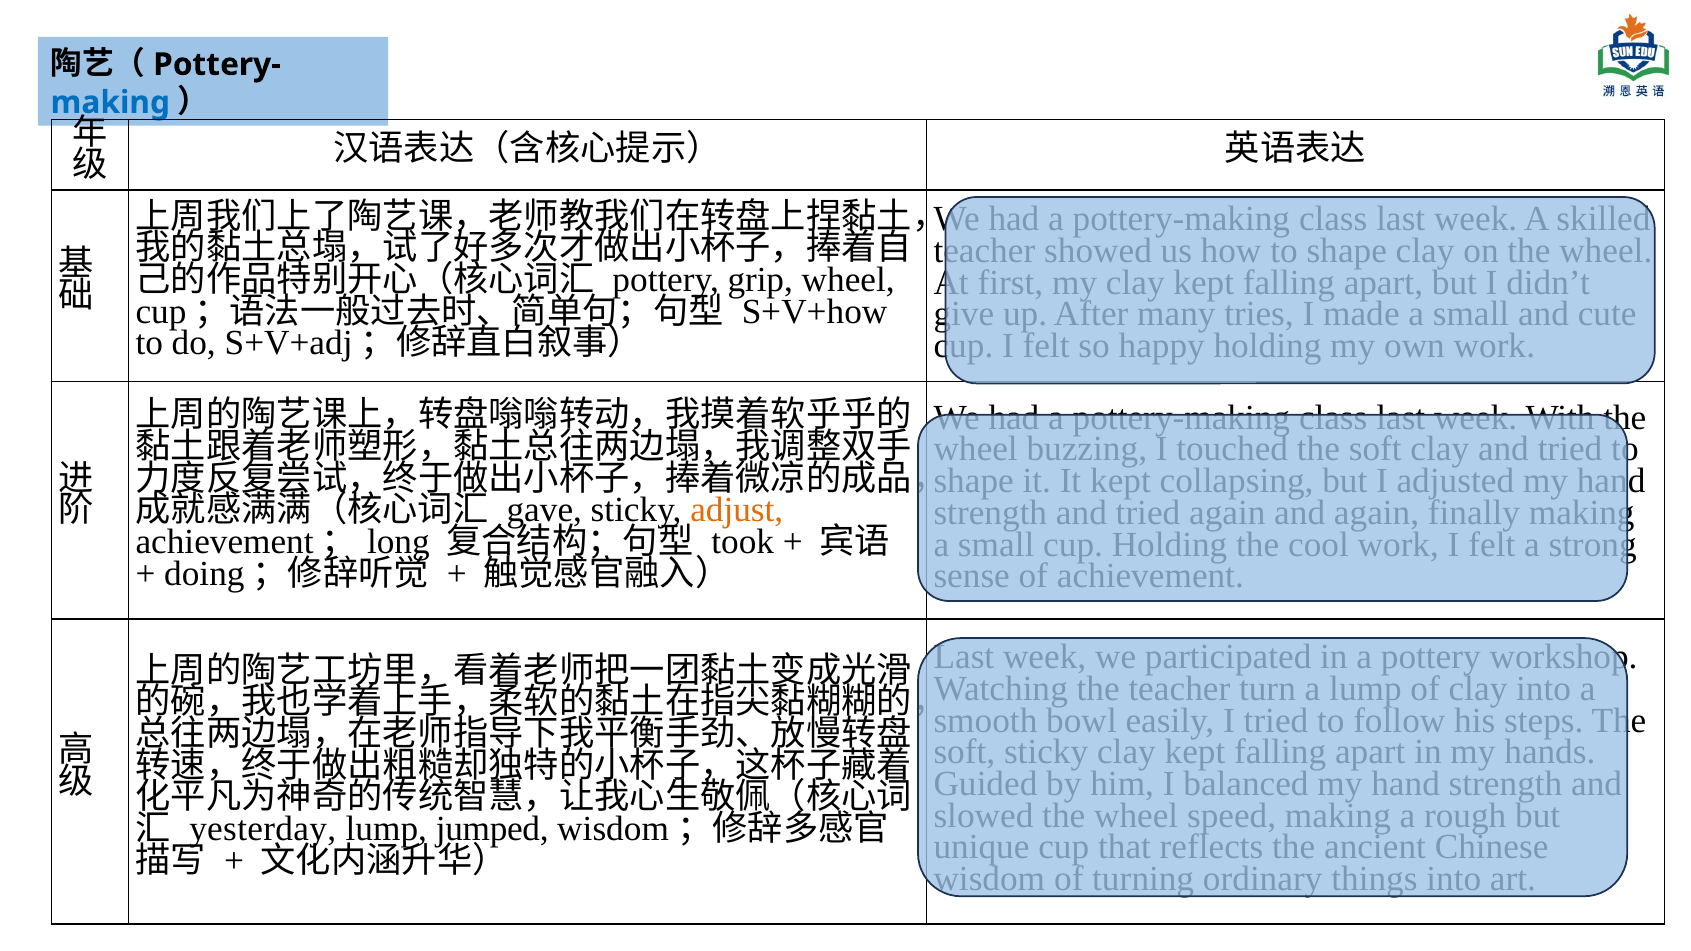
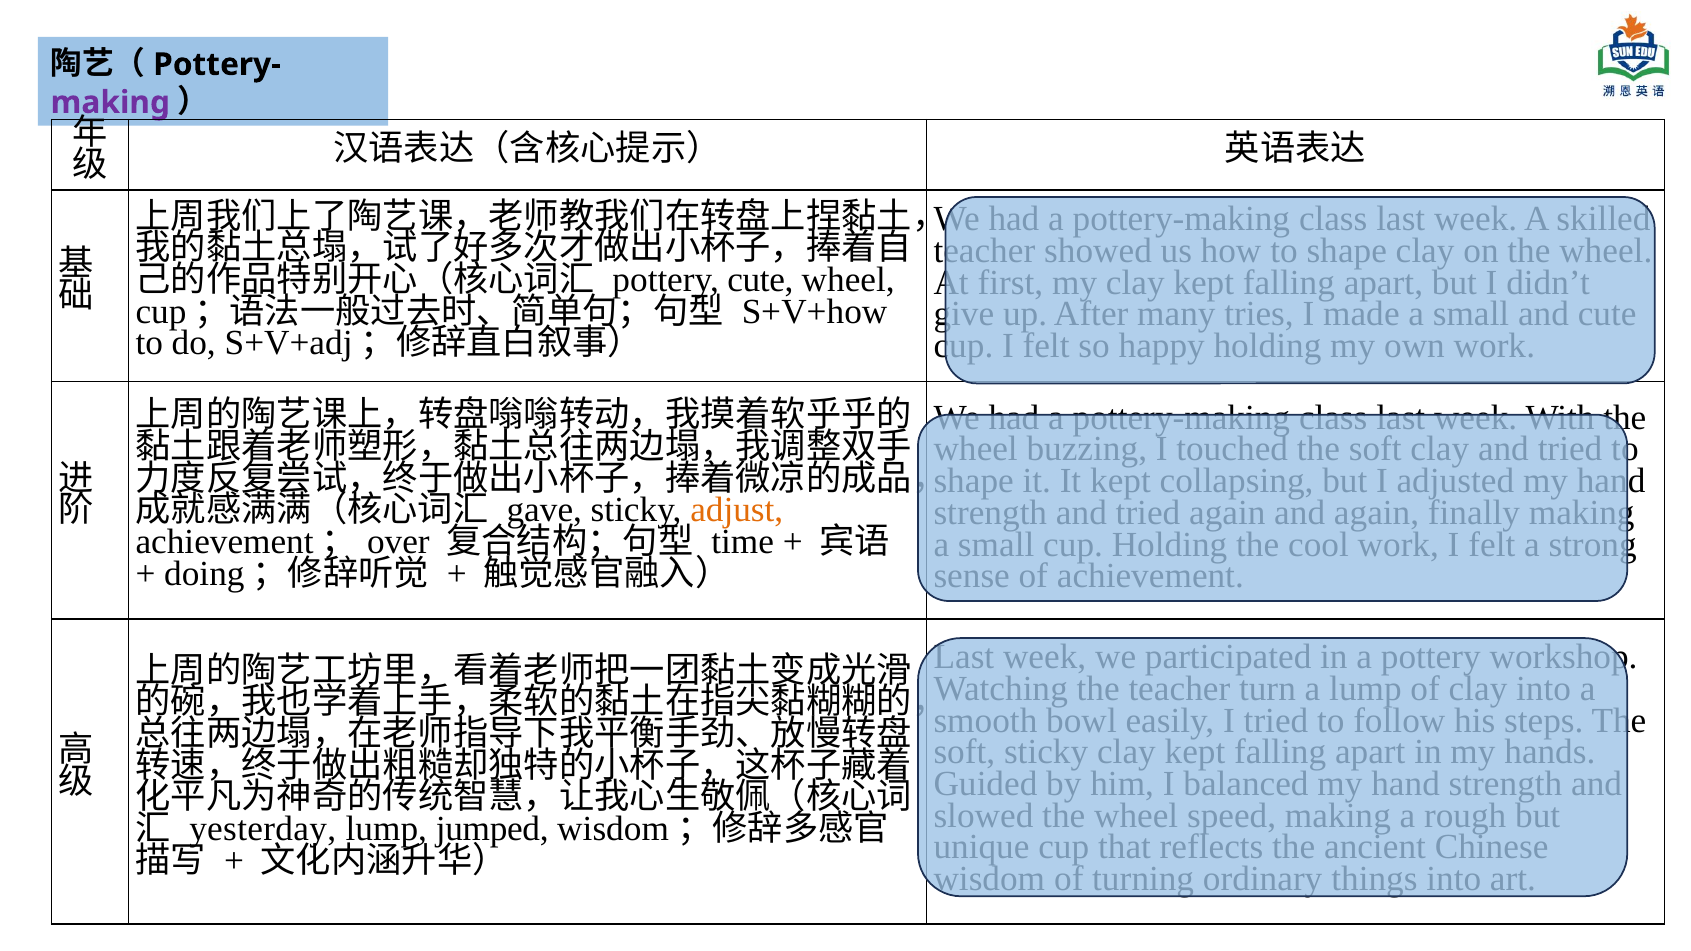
making colour: blue -> purple (110, 103)
pottery grip: grip -> cute (760, 280)
long: long -> over (398, 542)
took: took -> time (743, 542)
